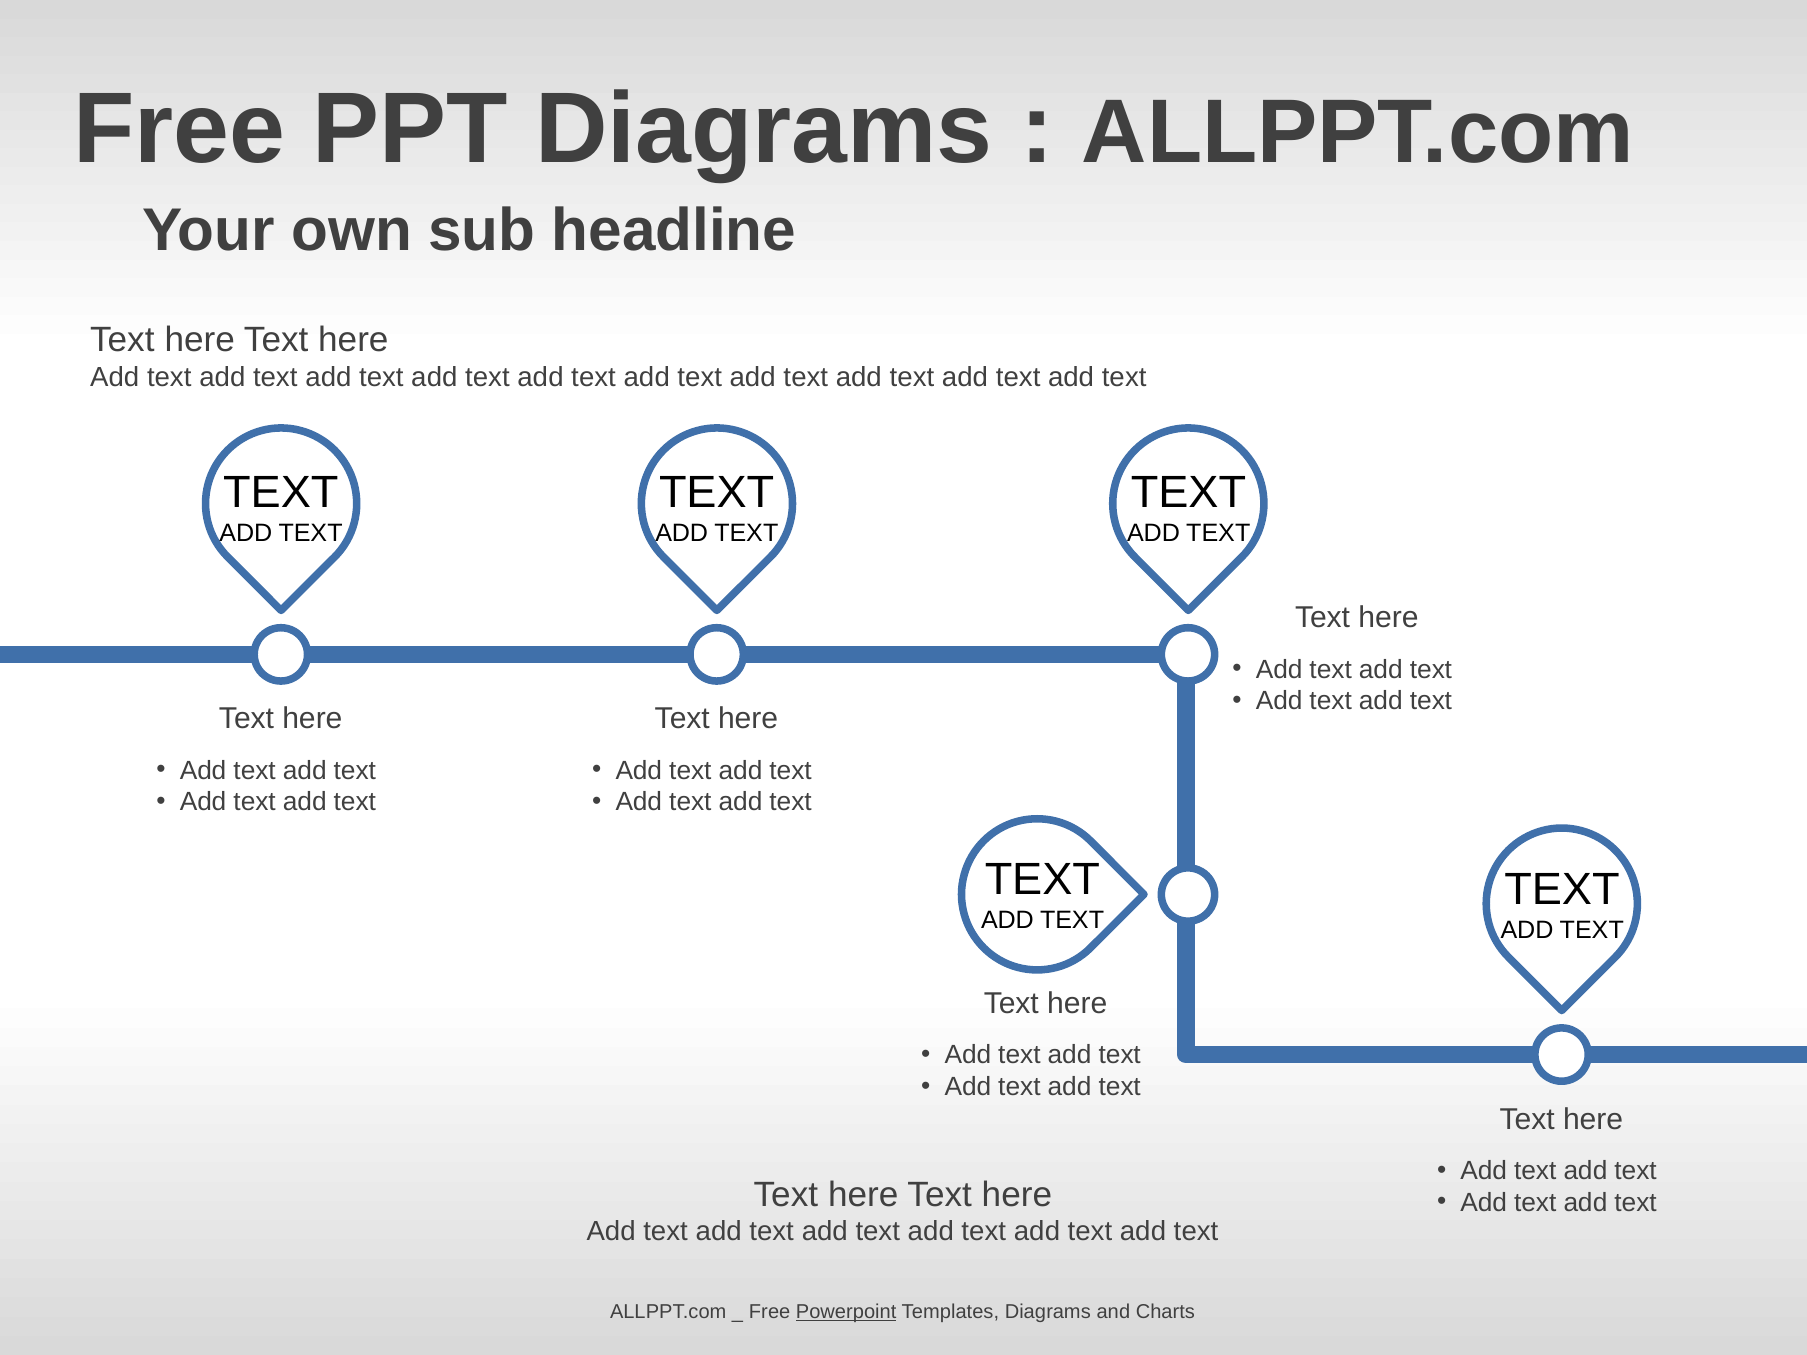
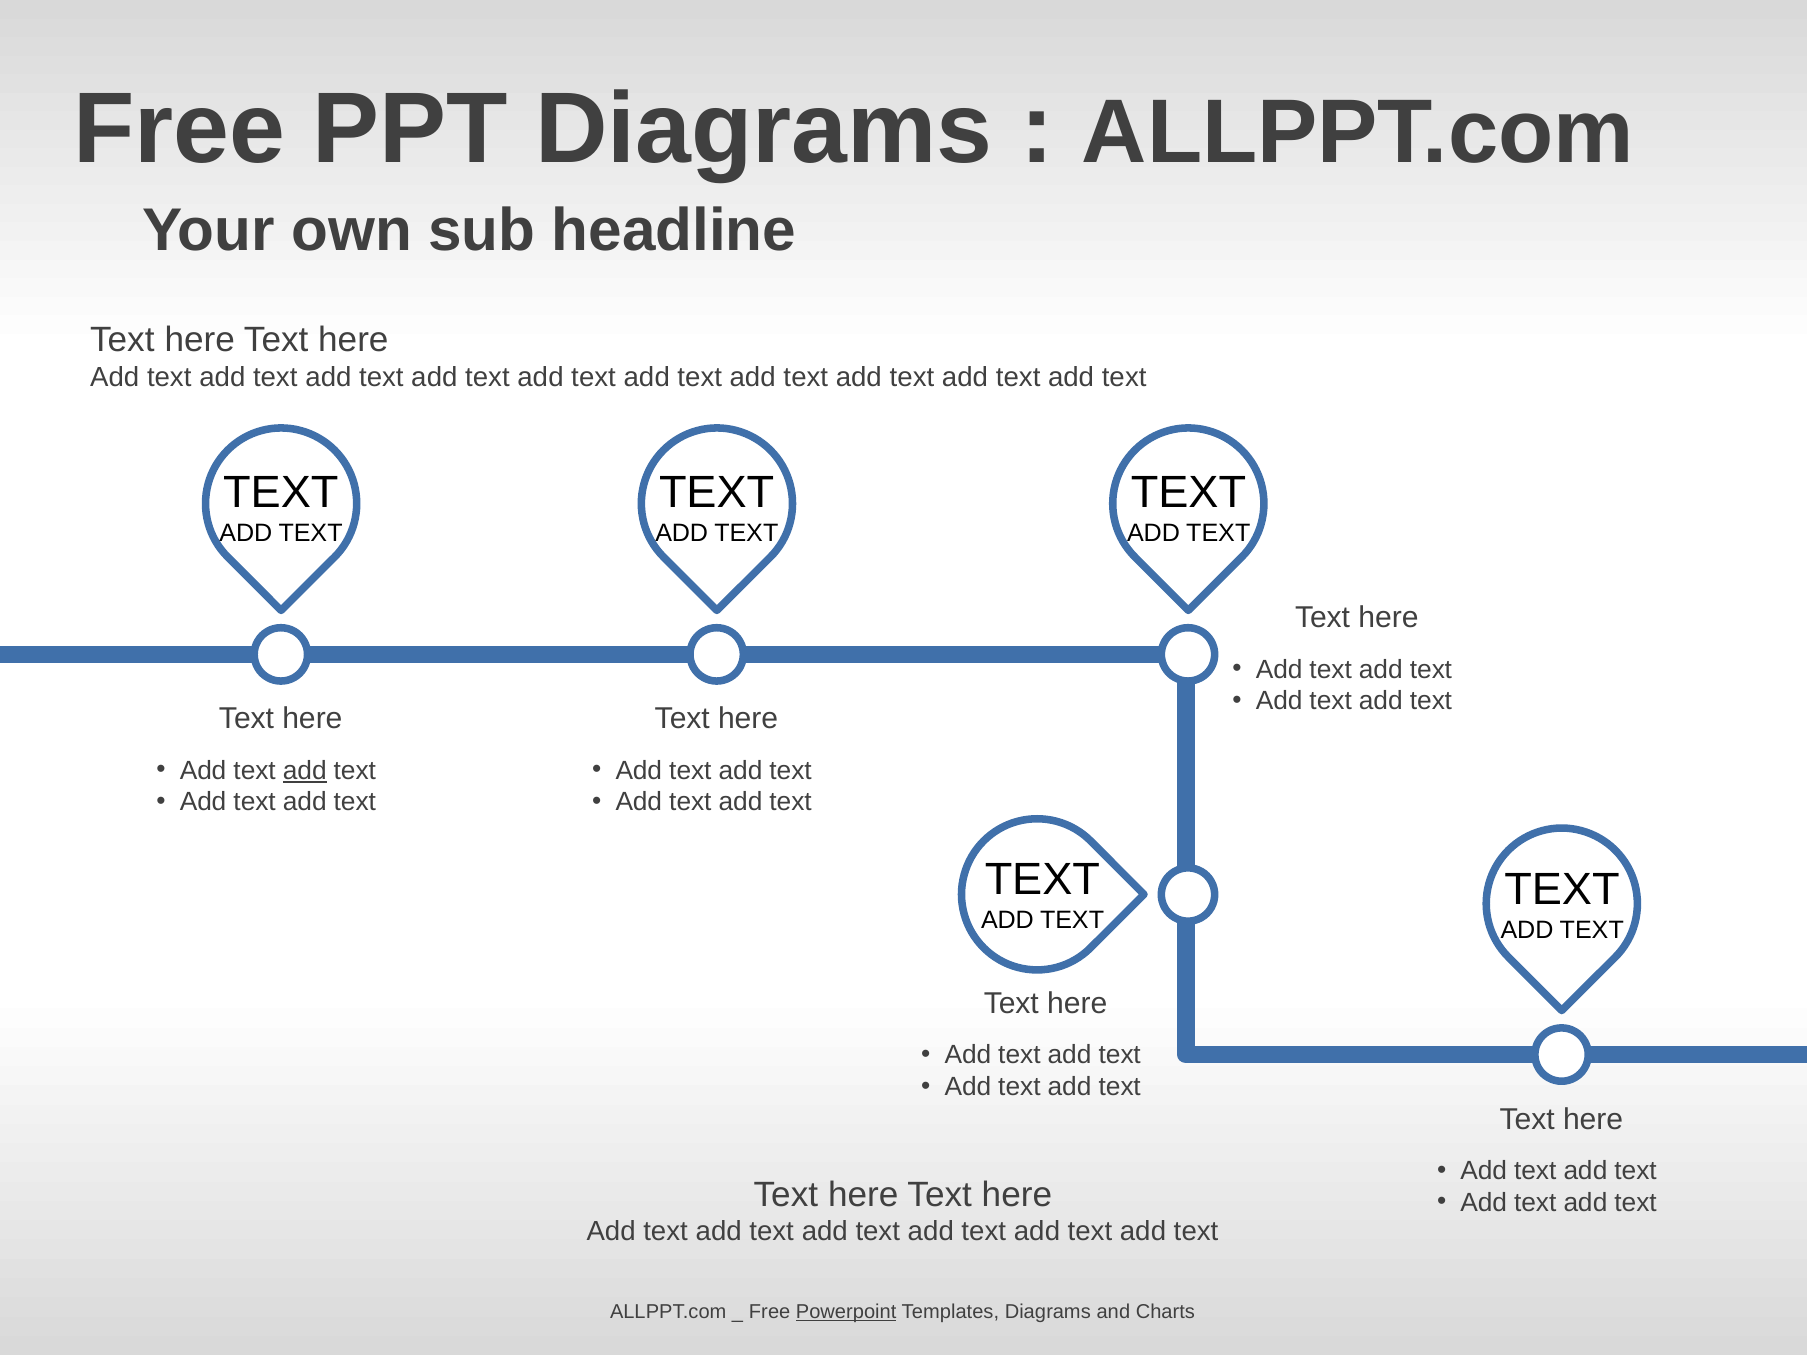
add underline: none -> present (305, 771)
